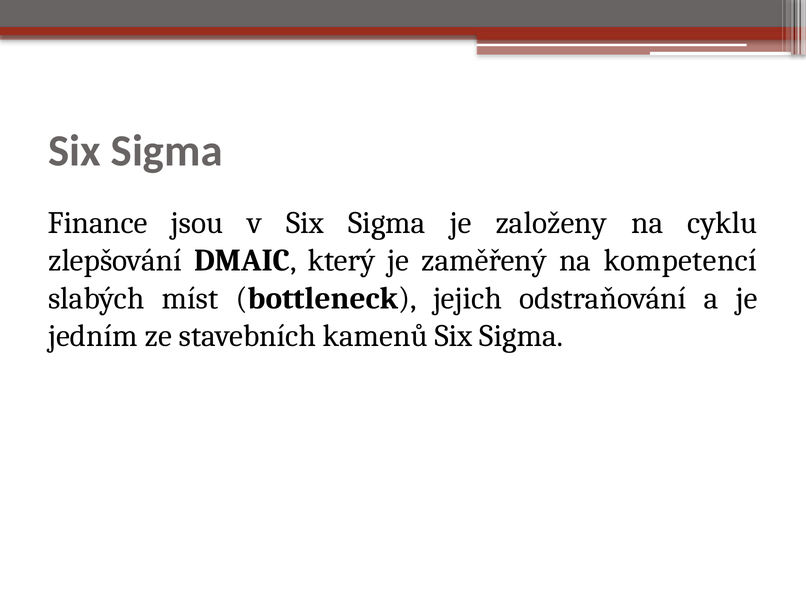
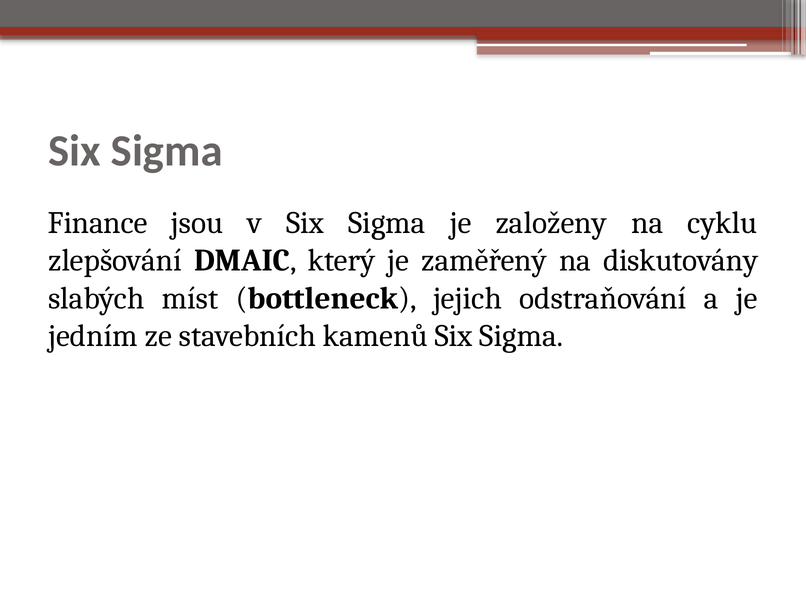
kompetencí: kompetencí -> diskutovány (681, 261)
